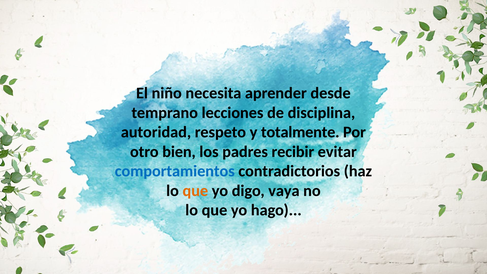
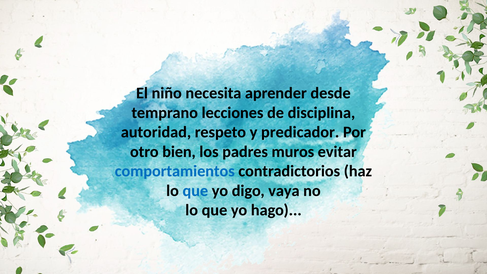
totalmente: totalmente -> predicador (300, 132)
recibir: recibir -> muros (293, 152)
que colour: orange -> blue (195, 191)
